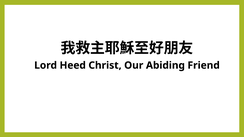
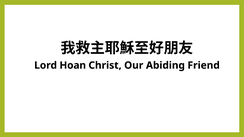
Heed: Heed -> Hoan (73, 65)
